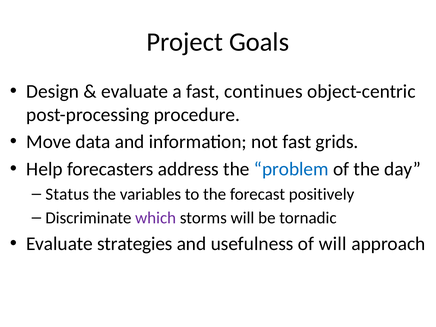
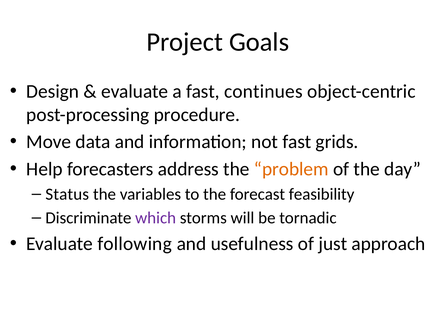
problem colour: blue -> orange (291, 169)
positively: positively -> feasibility (322, 194)
strategies: strategies -> following (135, 244)
of will: will -> just (333, 244)
